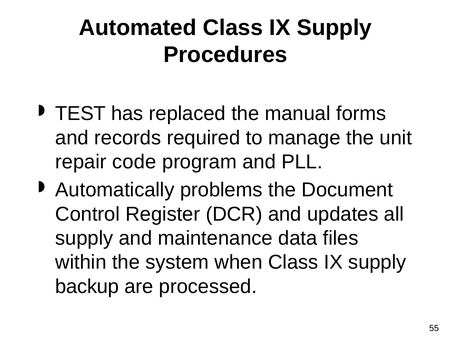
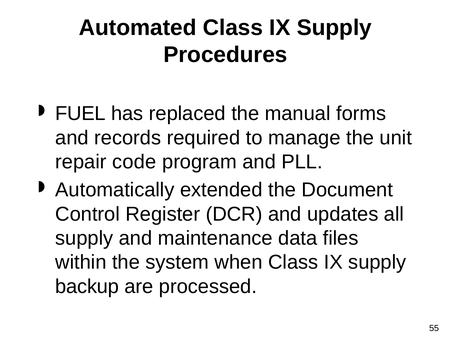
TEST: TEST -> FUEL (80, 113)
problems: problems -> extended (221, 190)
